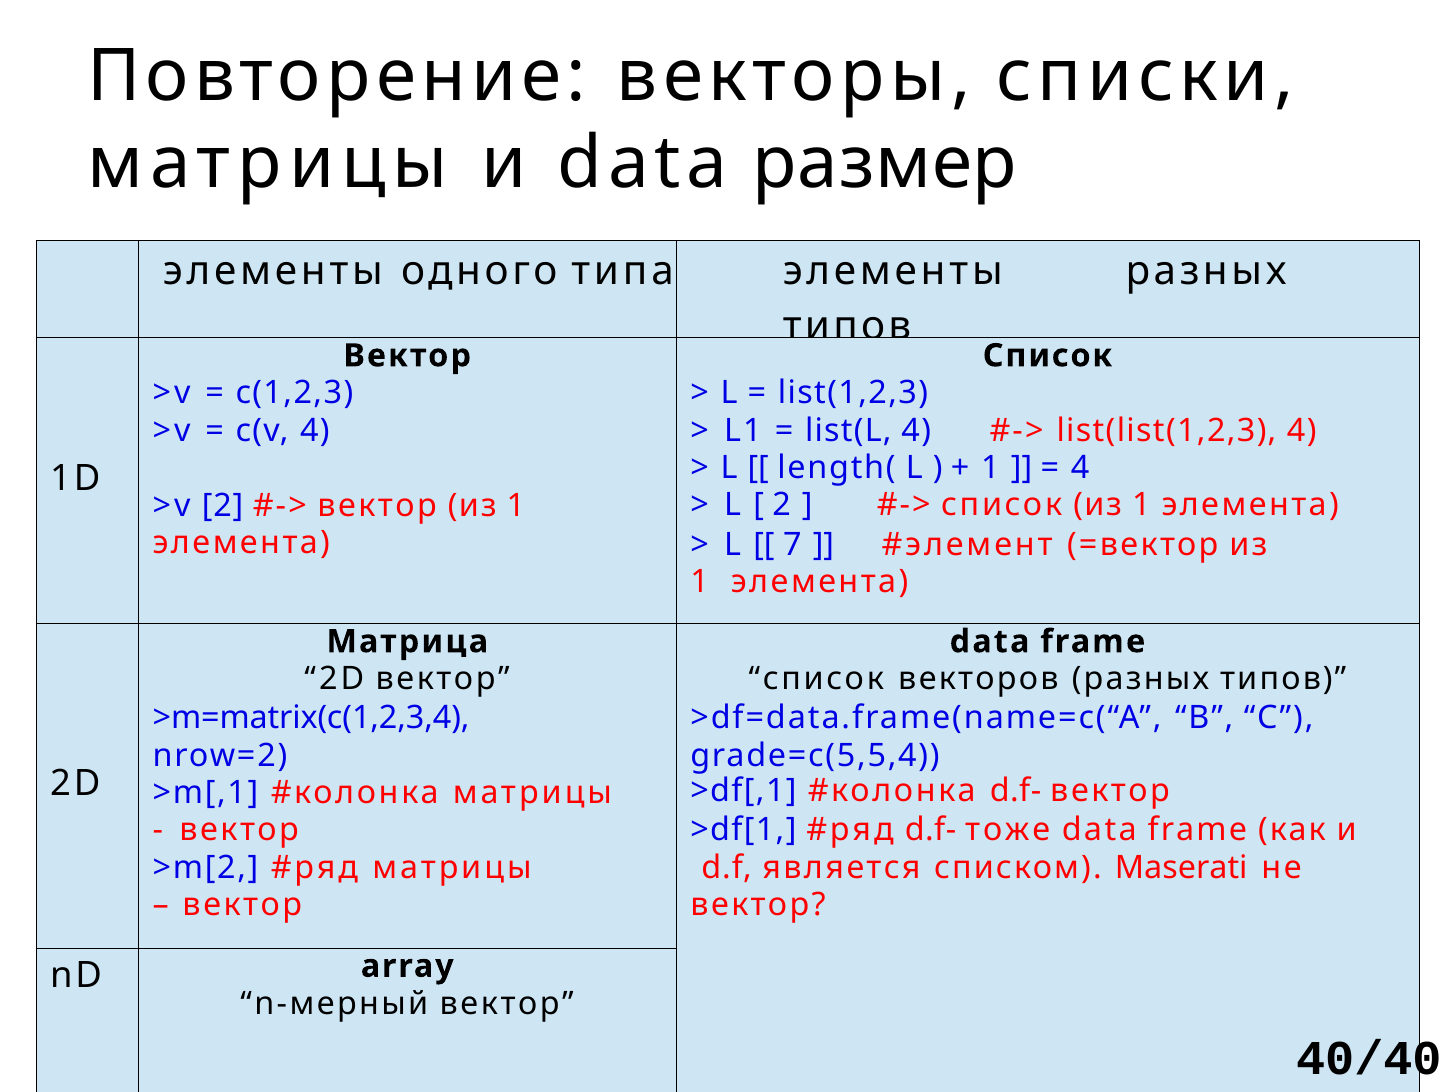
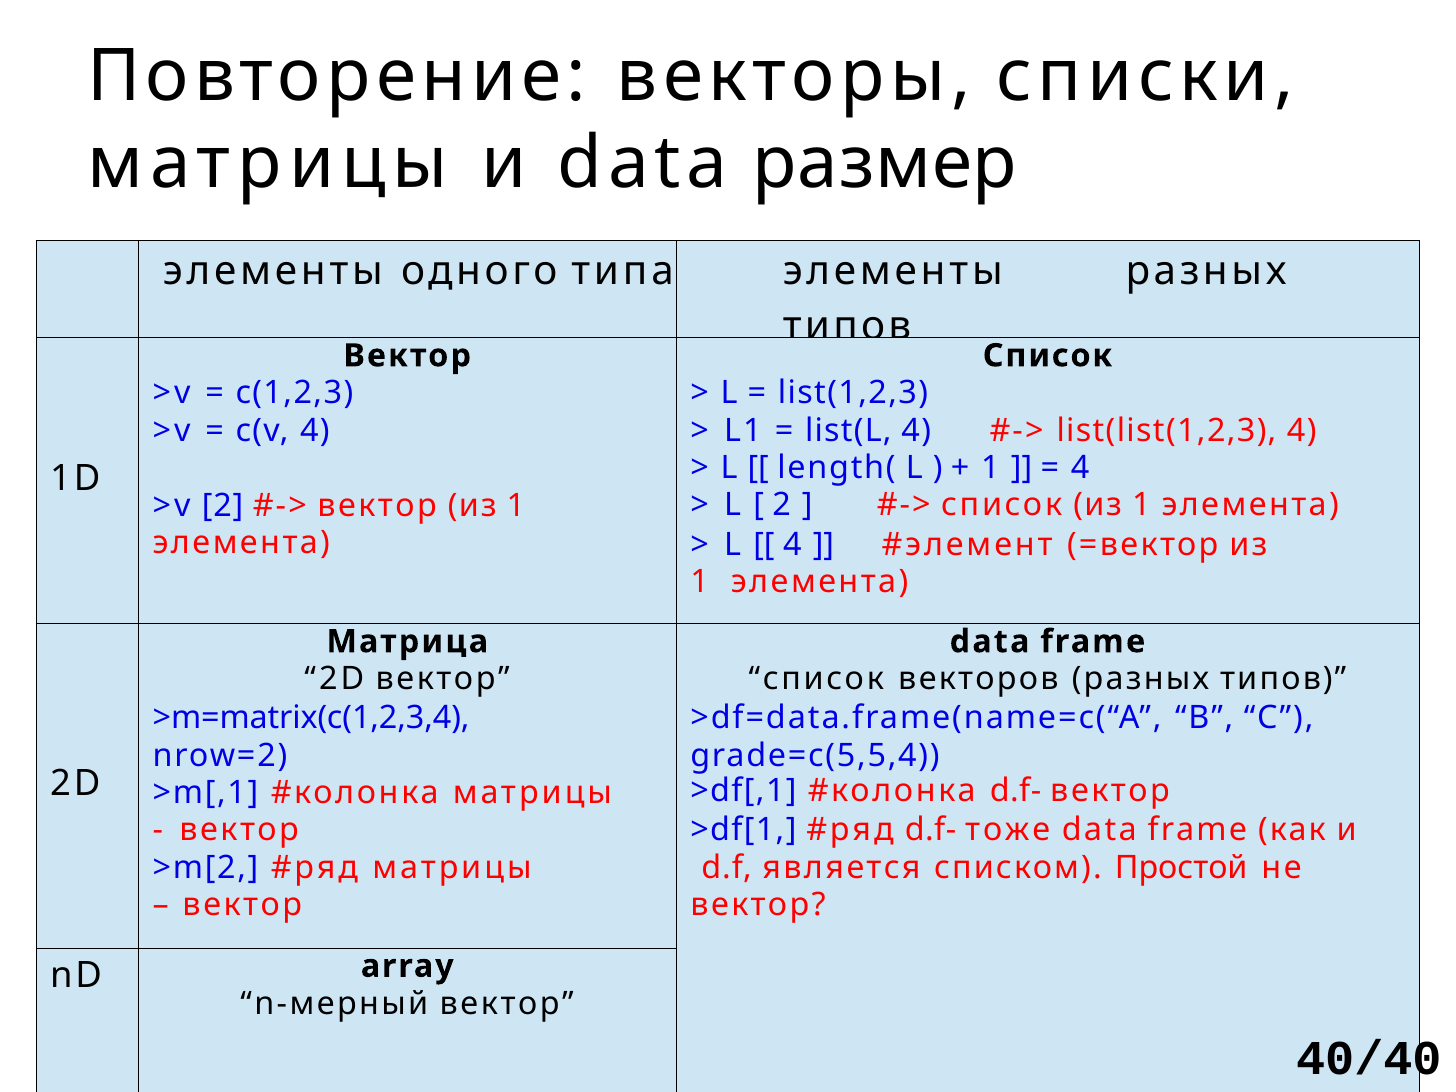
7: 7 -> 4 (792, 544)
Maserati: Maserati -> Простой (1181, 868)
